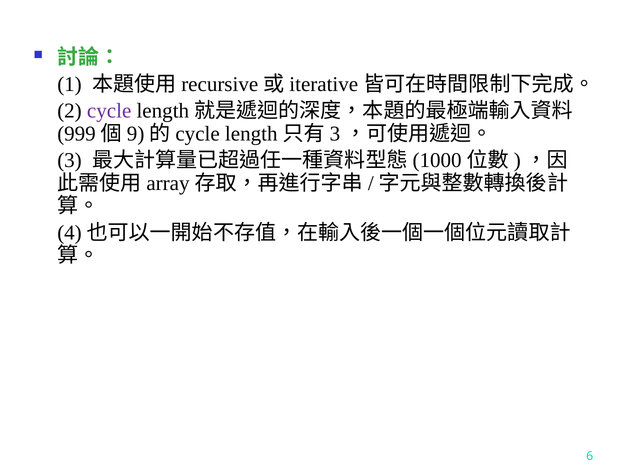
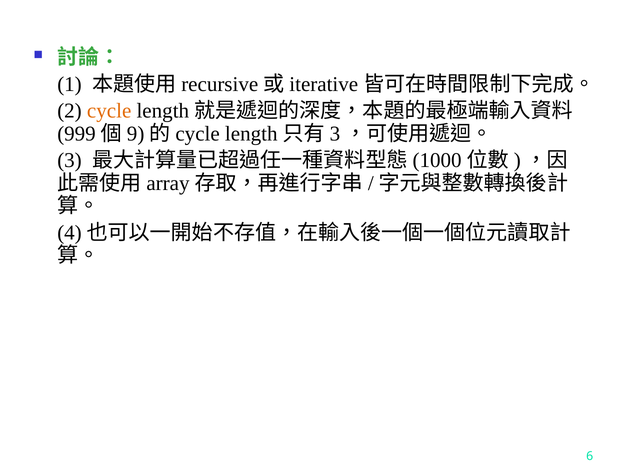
cycle colour: purple -> orange (109, 111)
